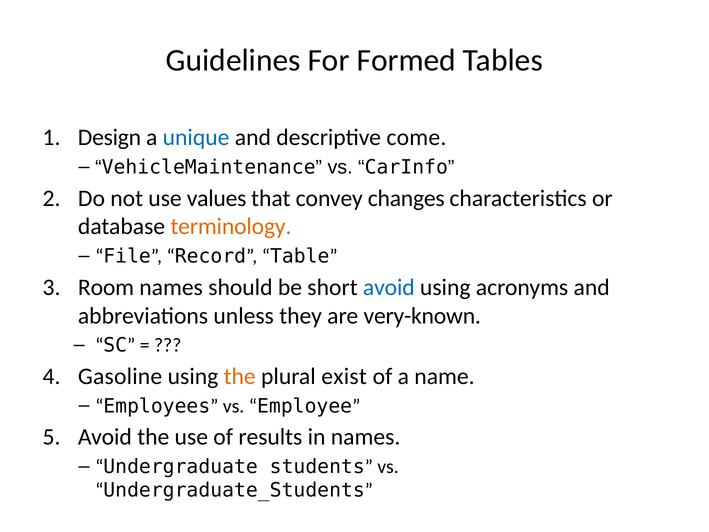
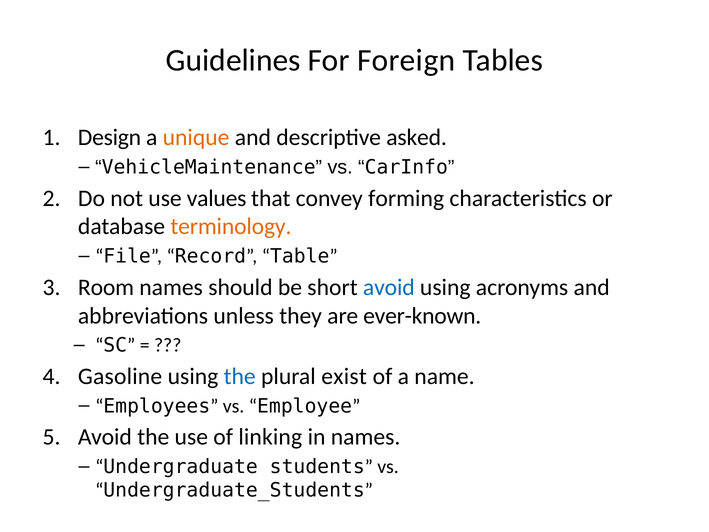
Formed: Formed -> Foreign (406, 60)
unique colour: blue -> orange (196, 138)
come: come -> asked (417, 138)
changes: changes -> forming (406, 198)
very-known: very-known -> ever-known (422, 316)
the colour: orange -> blue (240, 376)
results: results -> linking (270, 437)
